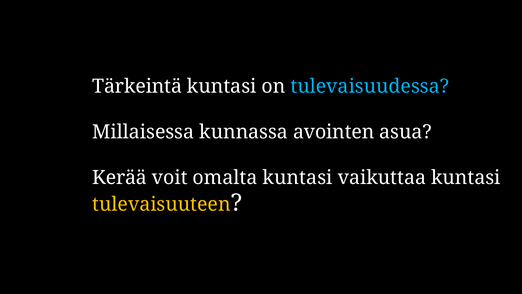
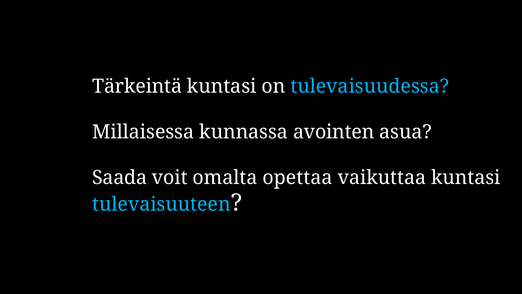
Kerää: Kerää -> Saada (120, 177)
omalta kuntasi: kuntasi -> opettaa (298, 177)
tulevaisuuteen colour: yellow -> light blue (161, 204)
